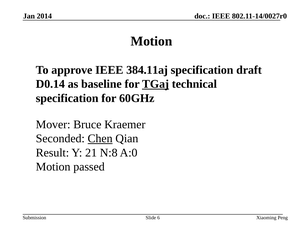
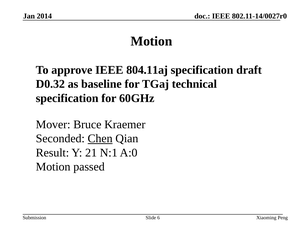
384.11aj: 384.11aj -> 804.11aj (147, 70)
D0.14: D0.14 -> D0.32 (50, 84)
TGaj underline: present -> none (156, 84)
N:8: N:8 -> N:1 (109, 153)
